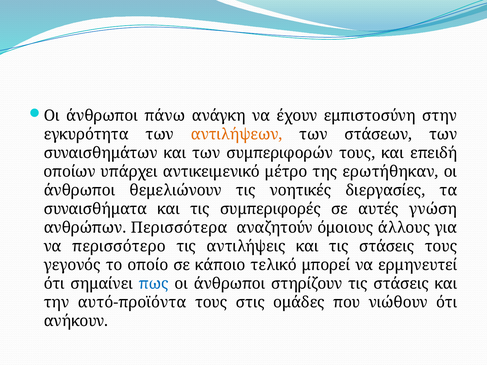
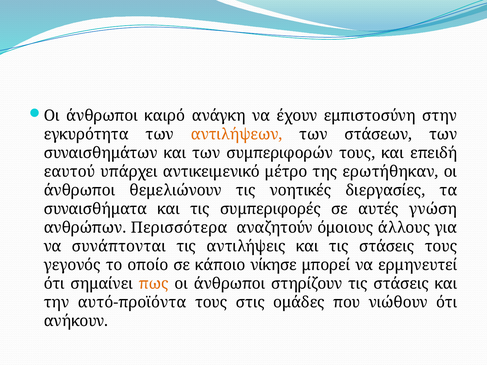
πάνω: πάνω -> καιρό (165, 116)
οποίων: οποίων -> εαυτού (69, 172)
περισσότερο: περισσότερο -> συνάπτονται (119, 246)
τελικό: τελικό -> νίκησε (274, 265)
πως colour: blue -> orange (154, 284)
